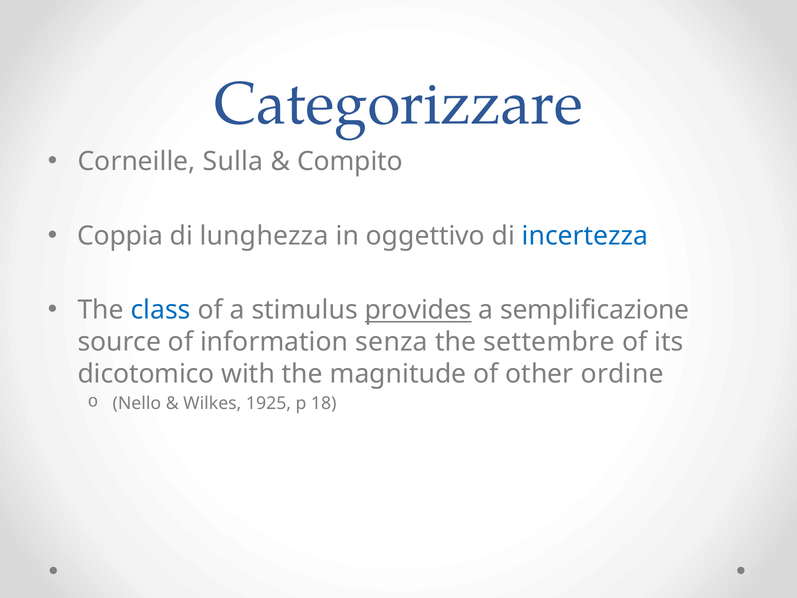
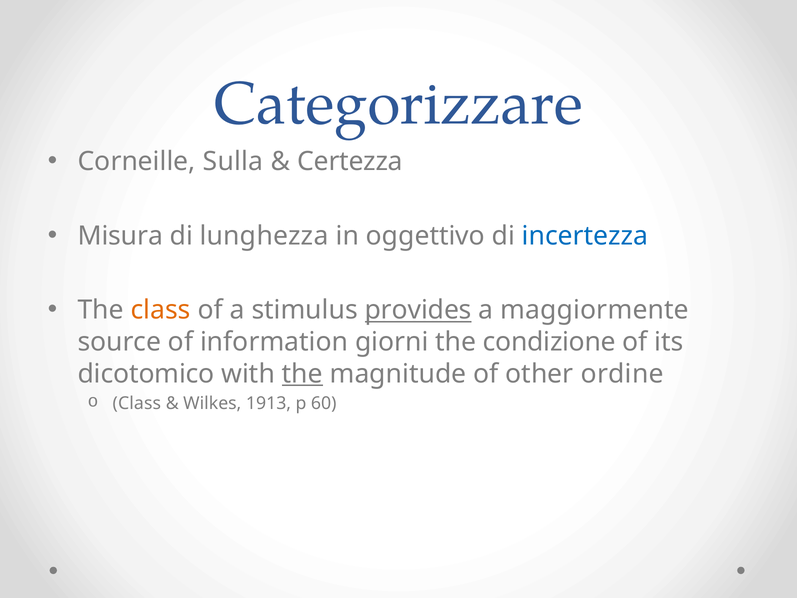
Compito: Compito -> Certezza (350, 161)
Coppia: Coppia -> Misura (120, 236)
class colour: blue -> orange (161, 310)
semplificazione: semplificazione -> maggiormente (595, 310)
senza: senza -> giorni (392, 342)
settembre: settembre -> condizione (549, 342)
the underline: none -> present (302, 374)
Nello: Nello -> Class (137, 403)
1925: 1925 -> 1913 (269, 403)
18: 18 -> 60 (324, 403)
